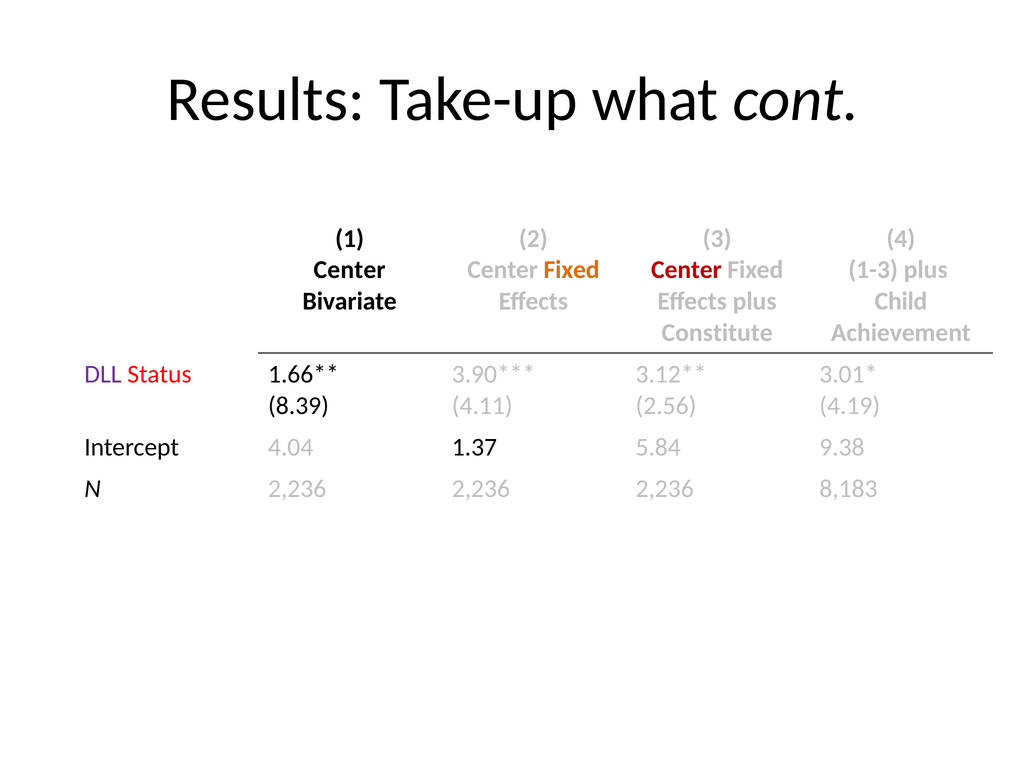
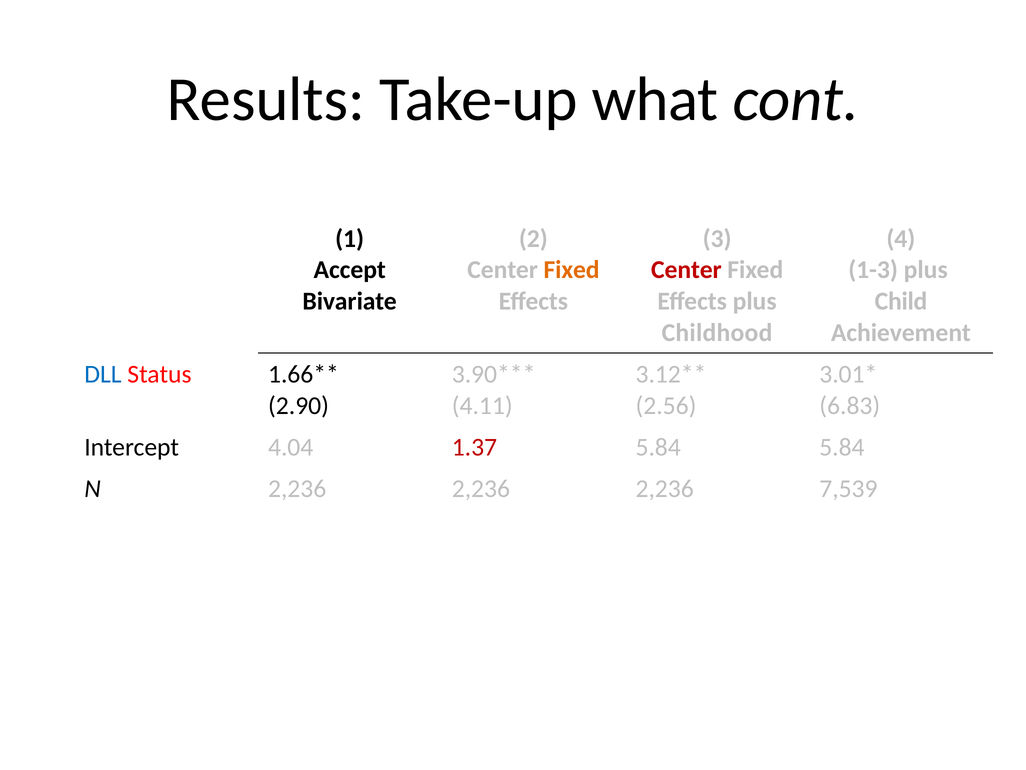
Center: Center -> Accept (350, 270)
Constitute: Constitute -> Childhood (717, 332)
DLL colour: purple -> blue (103, 374)
8.39: 8.39 -> 2.90 (299, 405)
4.19: 4.19 -> 6.83 (850, 405)
1.37 colour: black -> red (474, 447)
5.84 9.38: 9.38 -> 5.84 (842, 447)
8,183: 8,183 -> 7,539 (848, 488)
